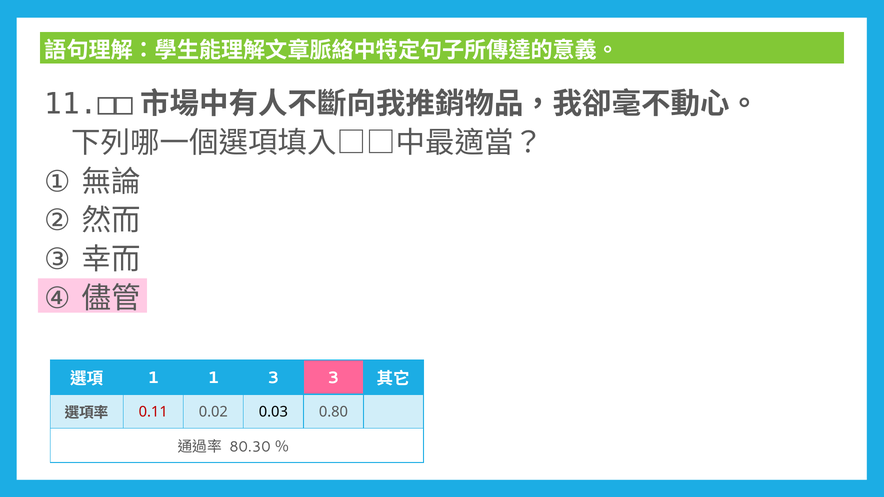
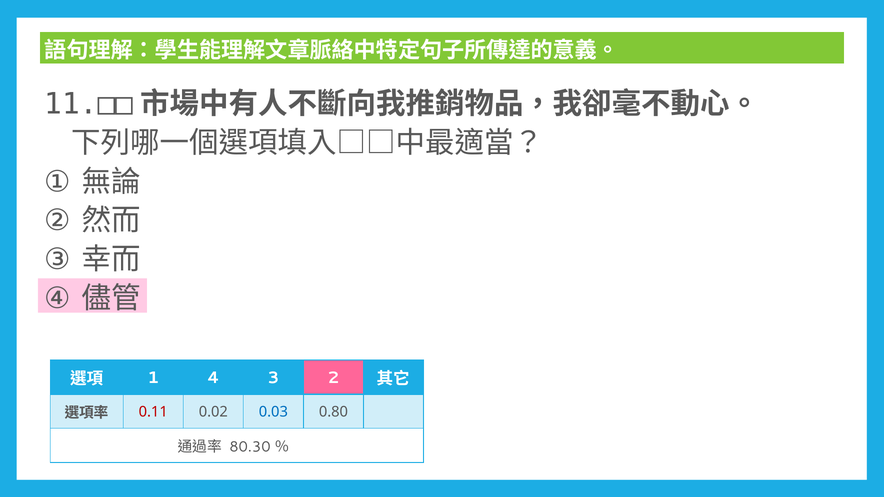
1 1: 1 -> 4 (213, 378)
3 3: 3 -> 2 (333, 378)
0.03 colour: black -> blue (273, 412)
